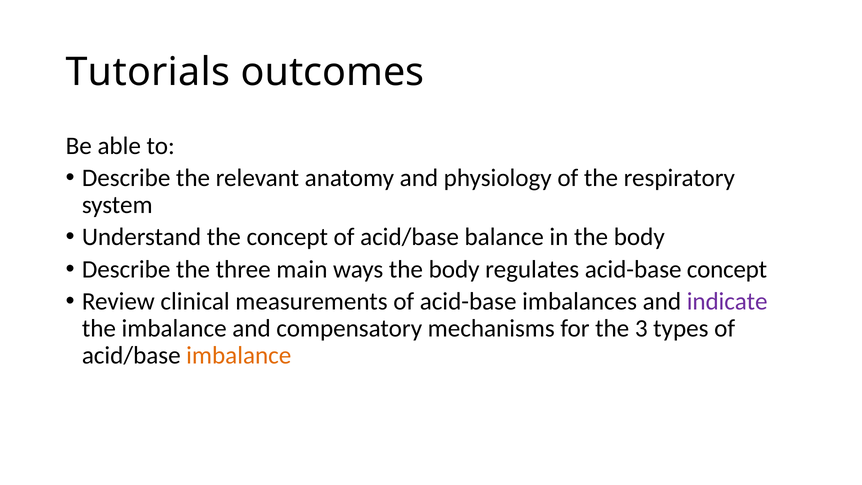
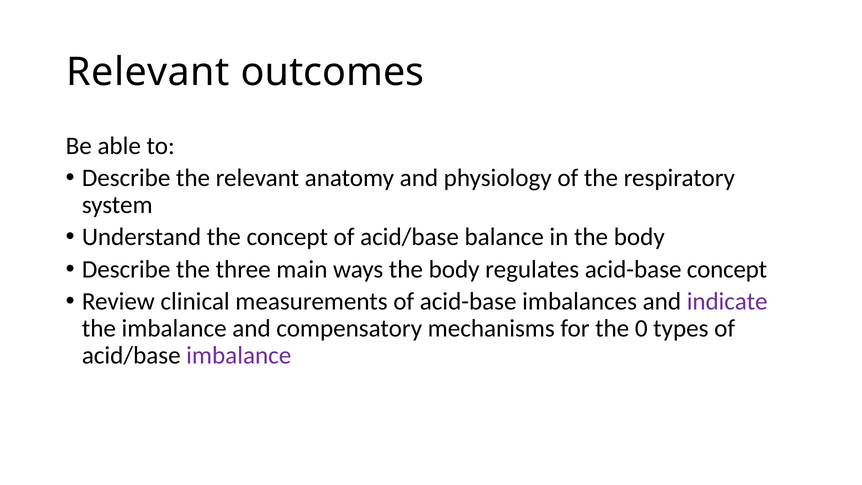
Tutorials: Tutorials -> Relevant (148, 72)
3: 3 -> 0 (641, 328)
imbalance colour: orange -> purple (239, 356)
